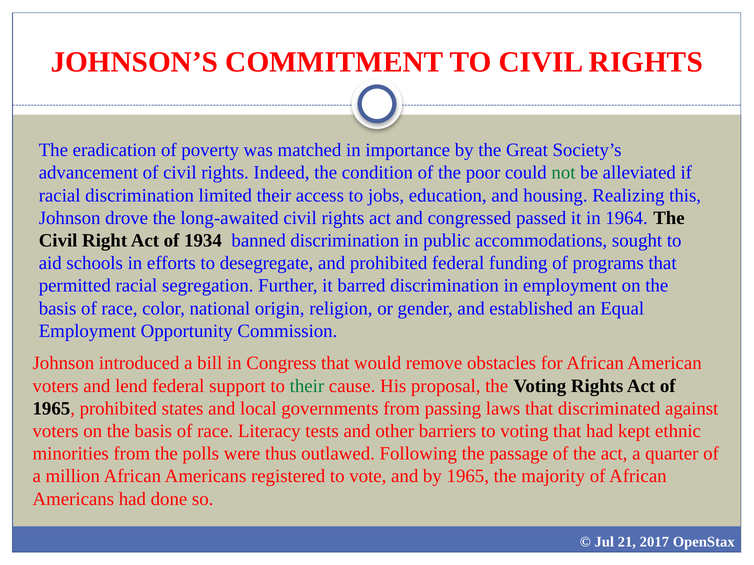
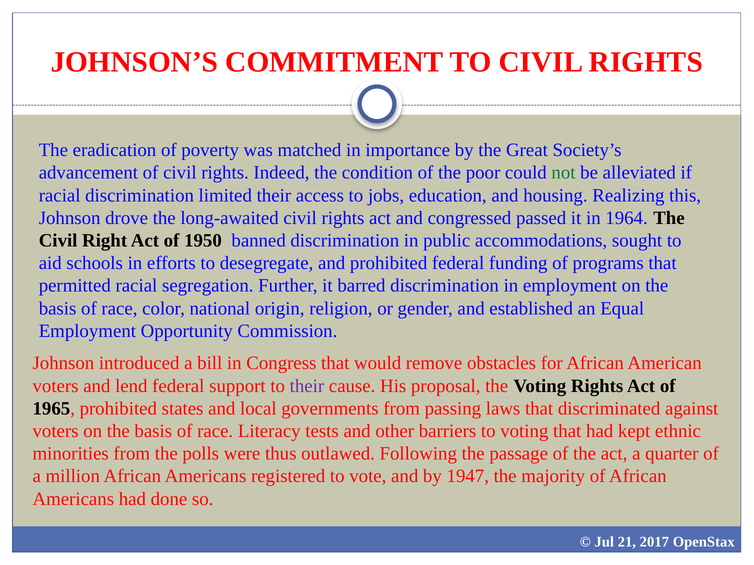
1934: 1934 -> 1950 (203, 241)
their colour: green -> purple (307, 386)
by 1965: 1965 -> 1947 (468, 477)
